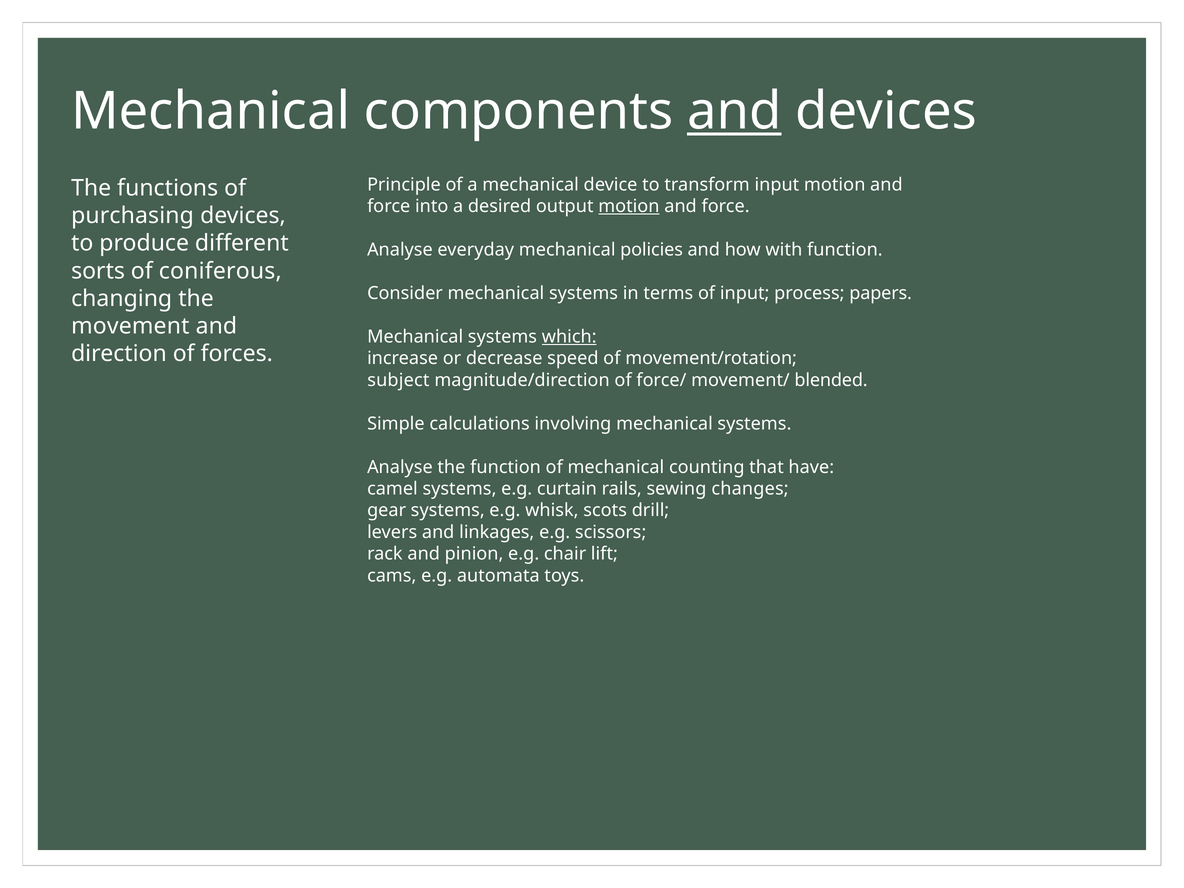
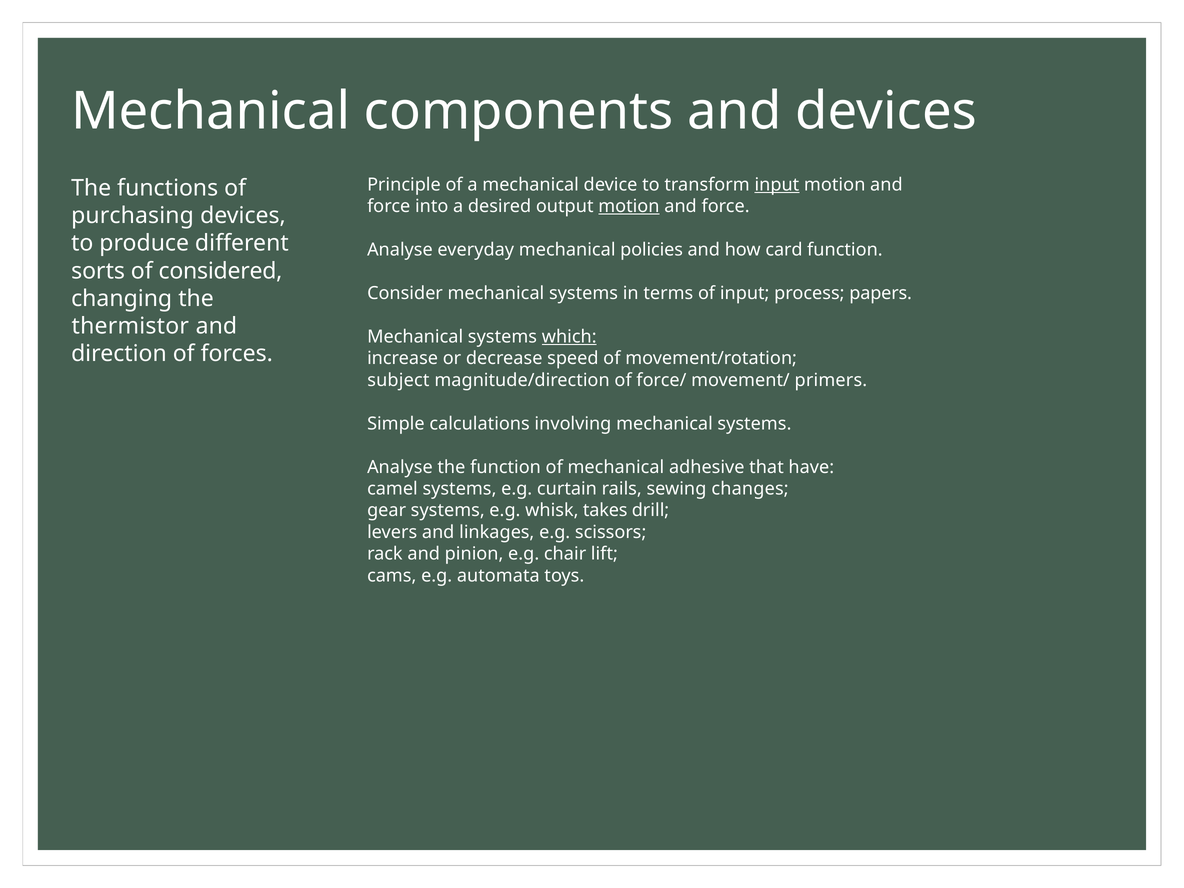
and underline: present -> none (734, 111)
input underline: none -> present (777, 185)
with: with -> card (784, 250)
coniferous: coniferous -> considered (220, 271)
movement: movement -> thermistor (130, 326)
blended: blended -> primers (831, 380)
counting: counting -> adhesive (707, 467)
scots: scots -> takes (605, 511)
